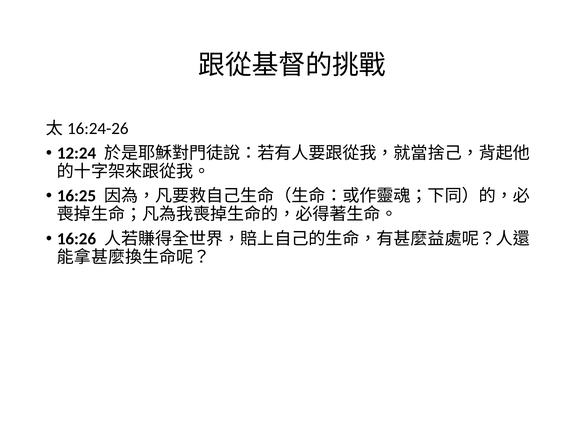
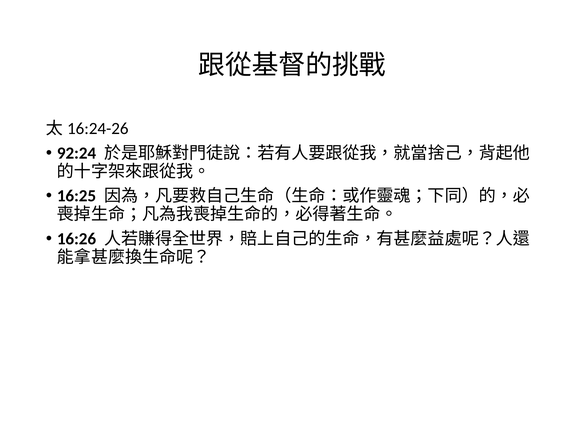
12:24: 12:24 -> 92:24 (77, 153)
